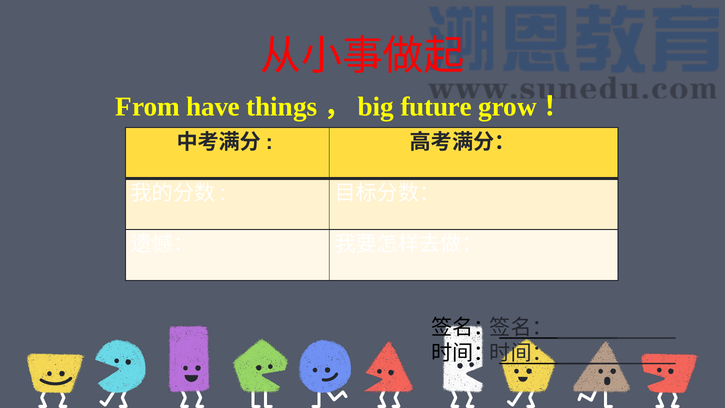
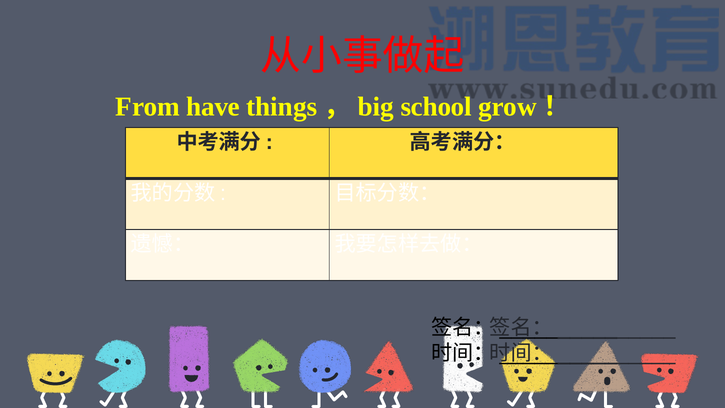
future: future -> school (436, 107)
